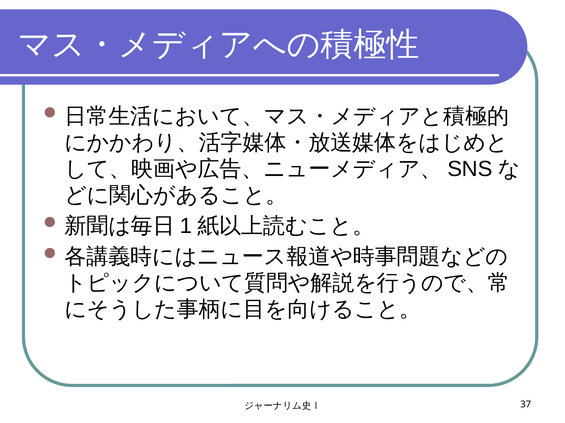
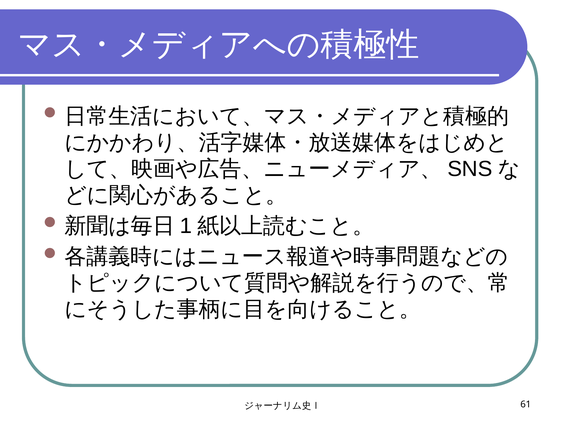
37: 37 -> 61 (526, 405)
